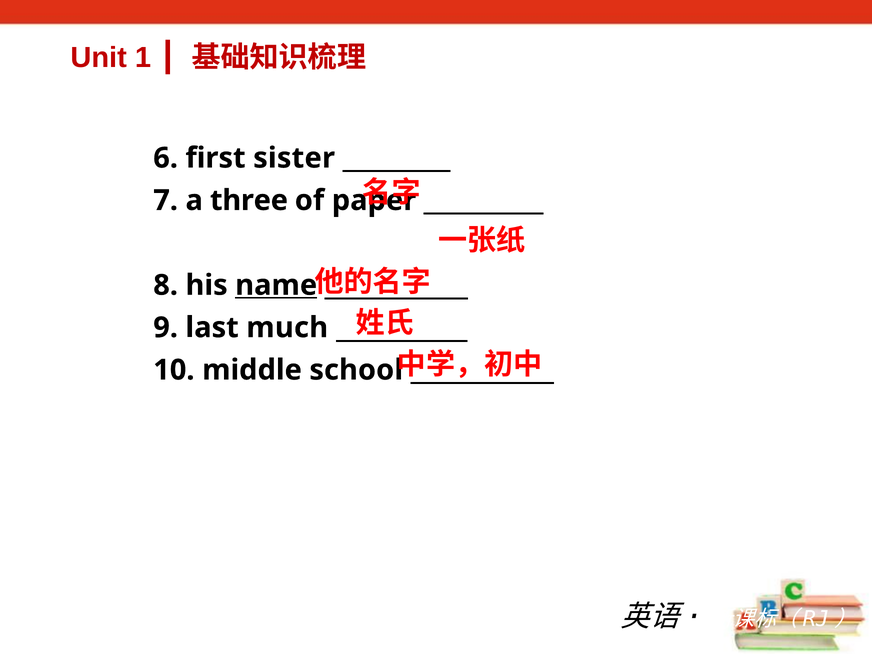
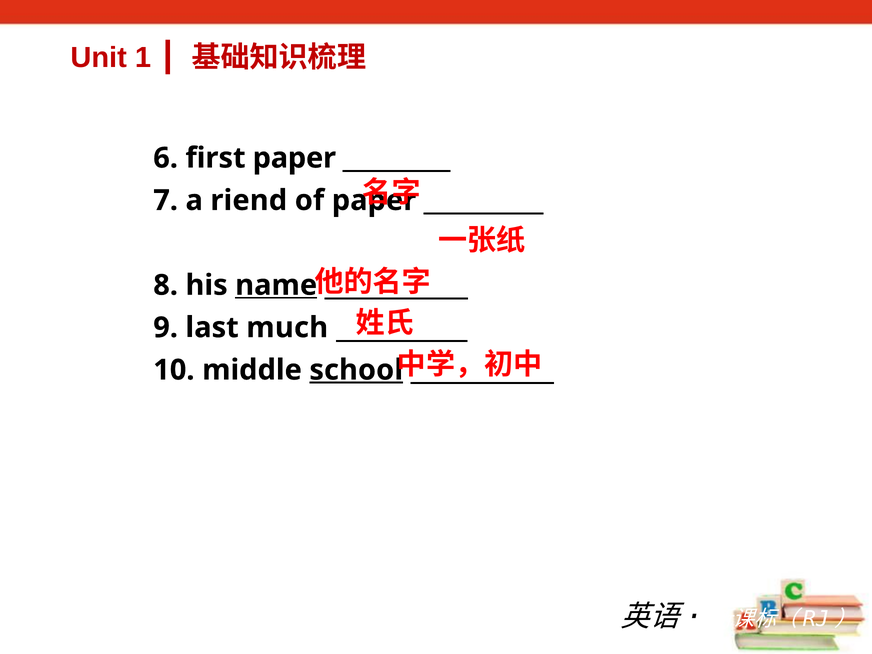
first sister: sister -> paper (294, 158)
three: three -> riend (249, 200)
school underline: none -> present (356, 370)
